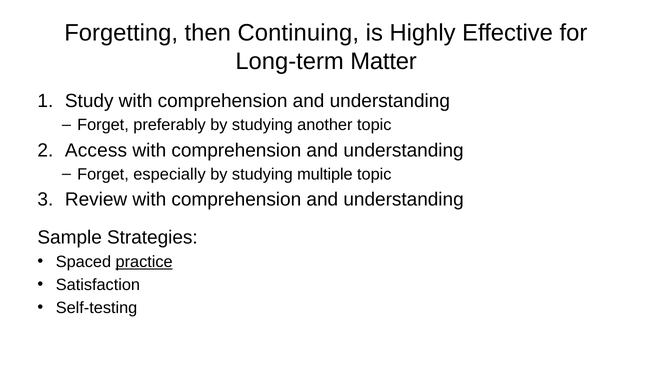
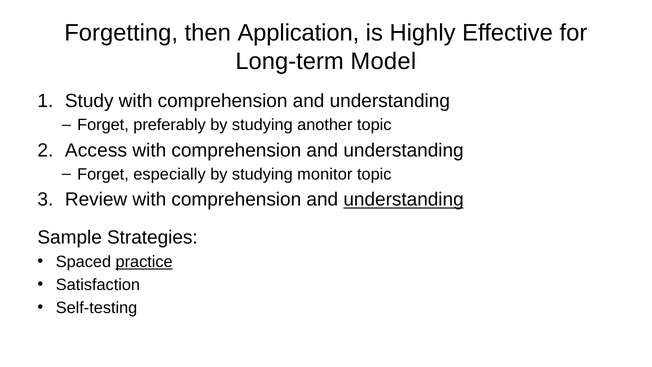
Continuing: Continuing -> Application (298, 33)
Matter: Matter -> Model (383, 62)
multiple: multiple -> monitor (325, 174)
understanding underline: none -> present (404, 200)
